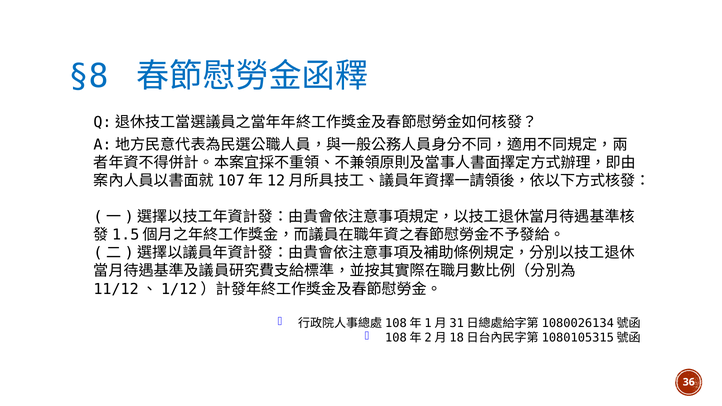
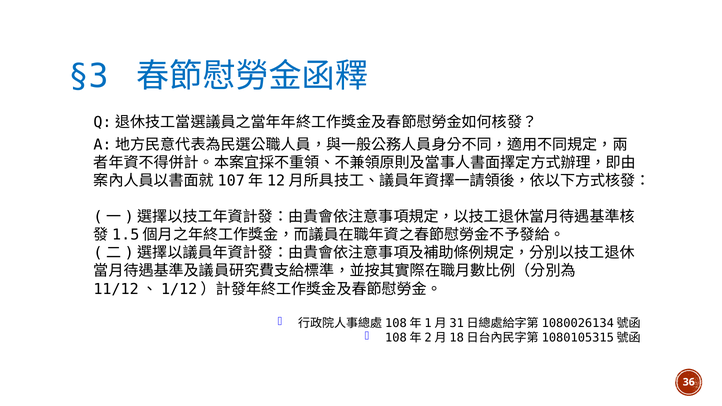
§8: §8 -> §3 (89, 76)
